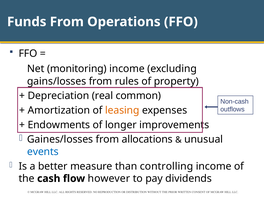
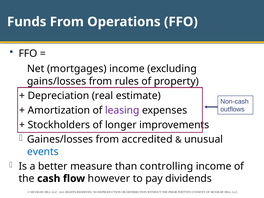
monitoring: monitoring -> mortgages (77, 69)
common: common -> estimate (138, 96)
leasing colour: orange -> purple (122, 110)
Endowments: Endowments -> Stockholders (59, 125)
allocations: allocations -> accredited (147, 139)
